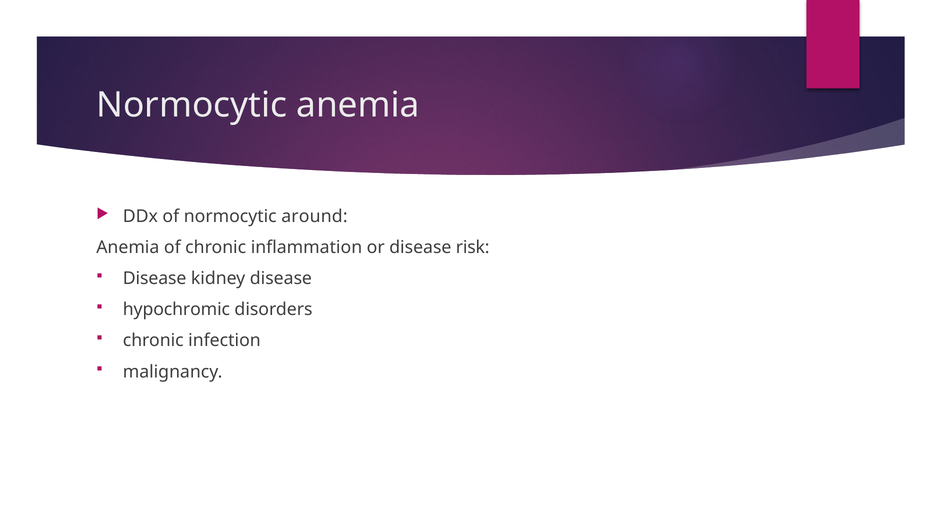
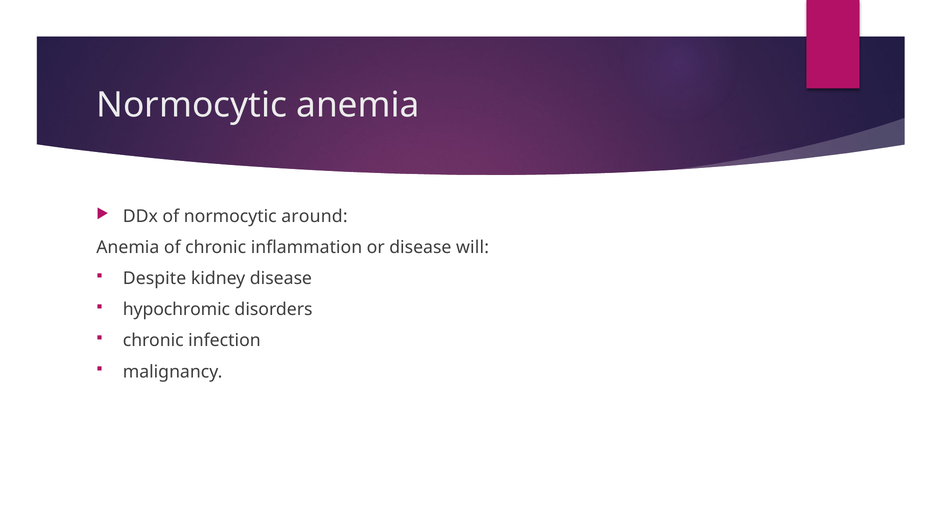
risk: risk -> will (473, 248)
Disease: Disease -> Despite (155, 279)
